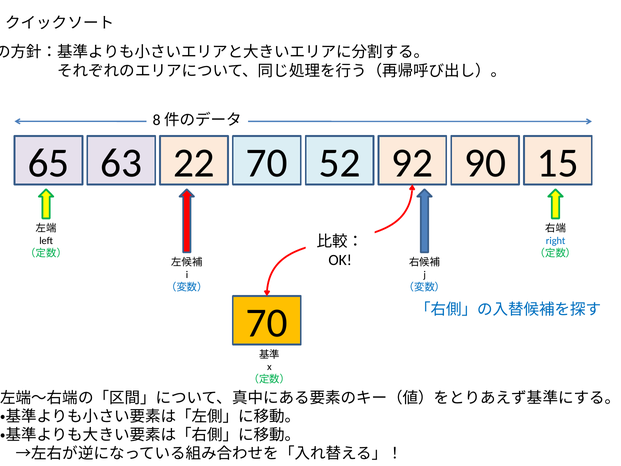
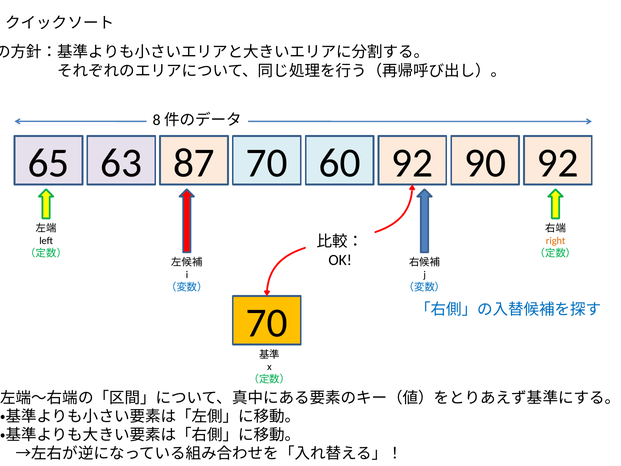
22: 22 -> 87 (194, 163)
52: 52 -> 60 (340, 163)
92 15: 15 -> 92 (558, 163)
right colour: blue -> orange (556, 241)
